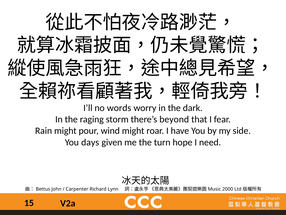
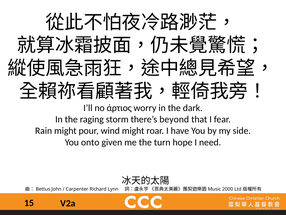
words: words -> άρτιος (119, 108)
days: days -> onto (90, 142)
